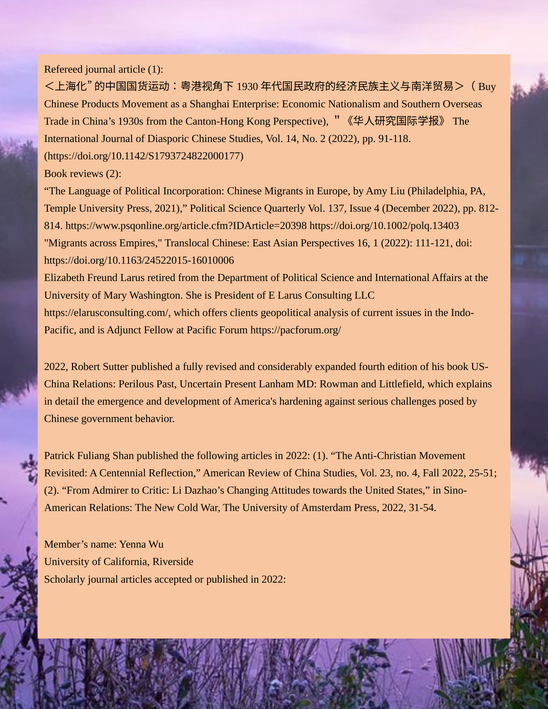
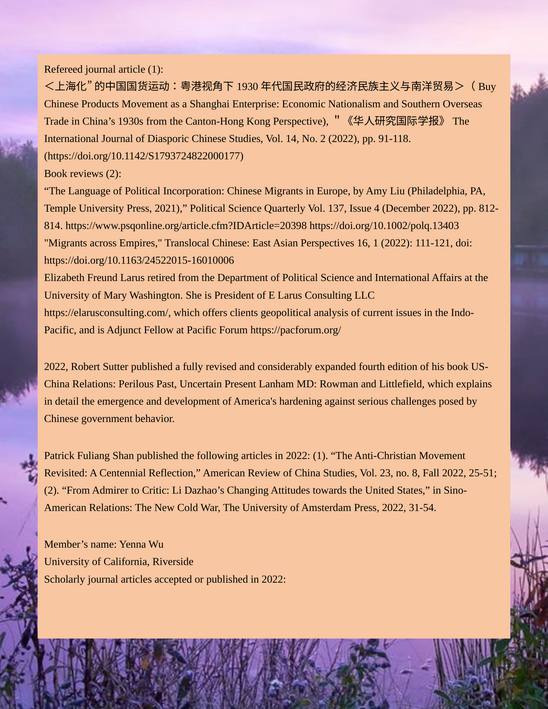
no 4: 4 -> 8 (416, 473)
